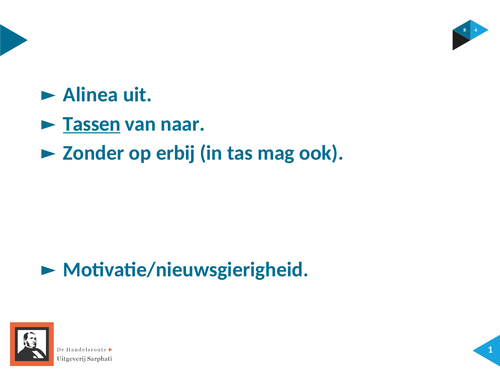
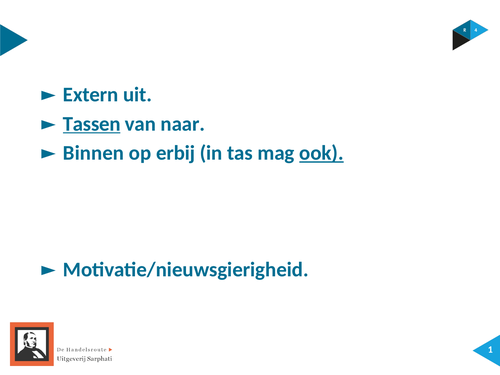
Alinea: Alinea -> Extern (91, 95)
Zonder: Zonder -> Binnen (94, 153)
ook underline: none -> present (321, 153)
